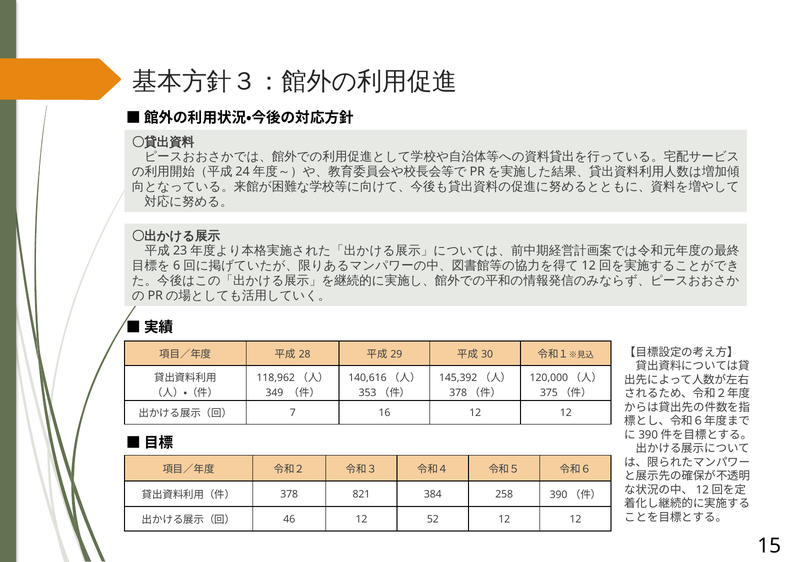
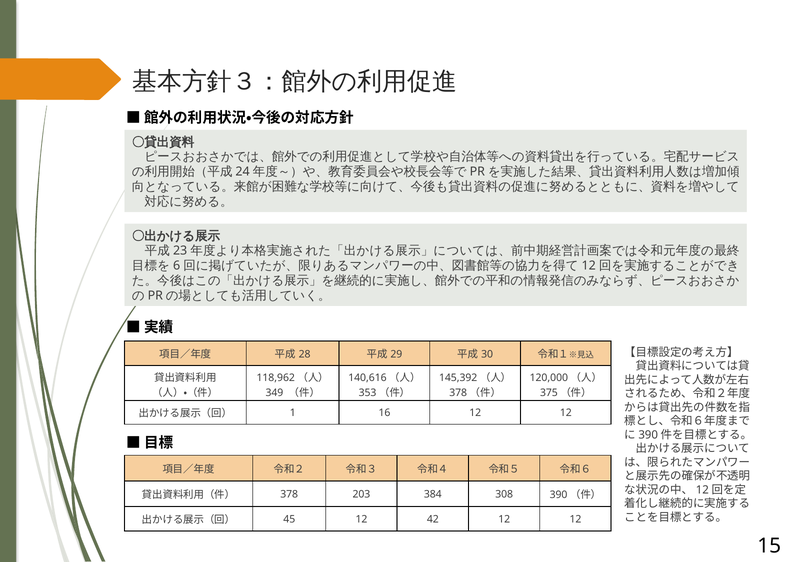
7: 7 -> 1 (293, 413)
821: 821 -> 203 (361, 494)
258: 258 -> 308 (504, 494)
46: 46 -> 45 (289, 519)
52: 52 -> 42 (433, 519)
